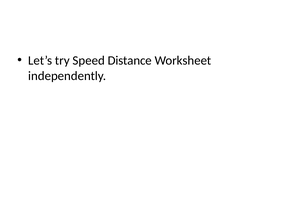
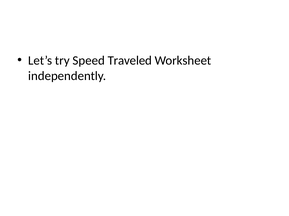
Distance: Distance -> Traveled (130, 61)
